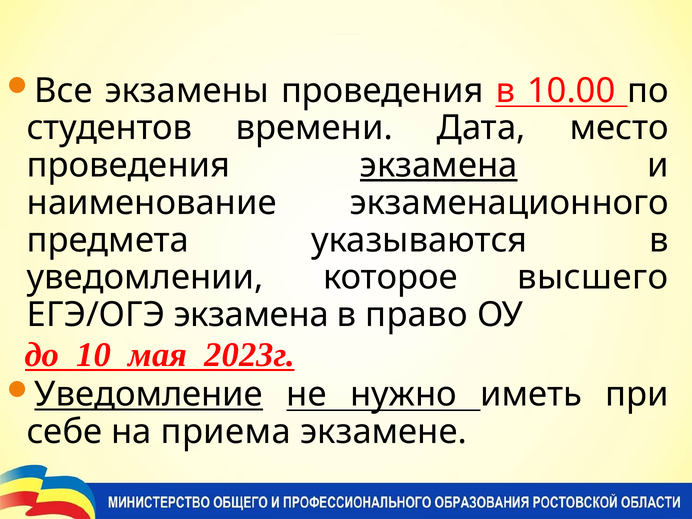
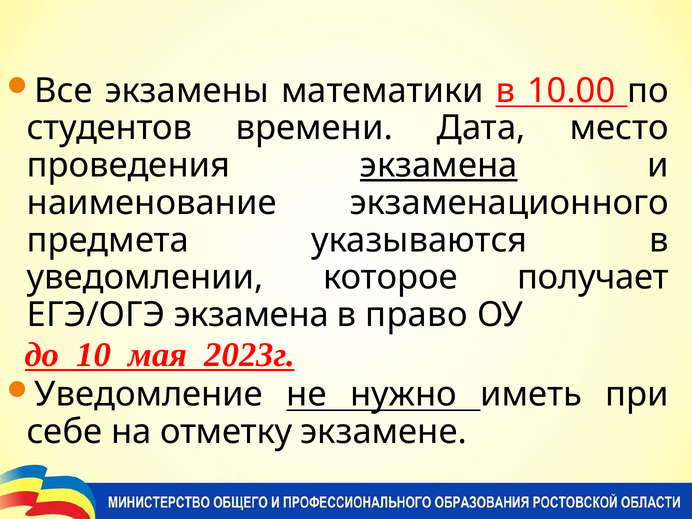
экзамены проведения: проведения -> математики (382, 91)
высшего: высшего -> получает (593, 278)
Уведомление underline: present -> none (149, 394)
приема: приема -> отметку (226, 432)
